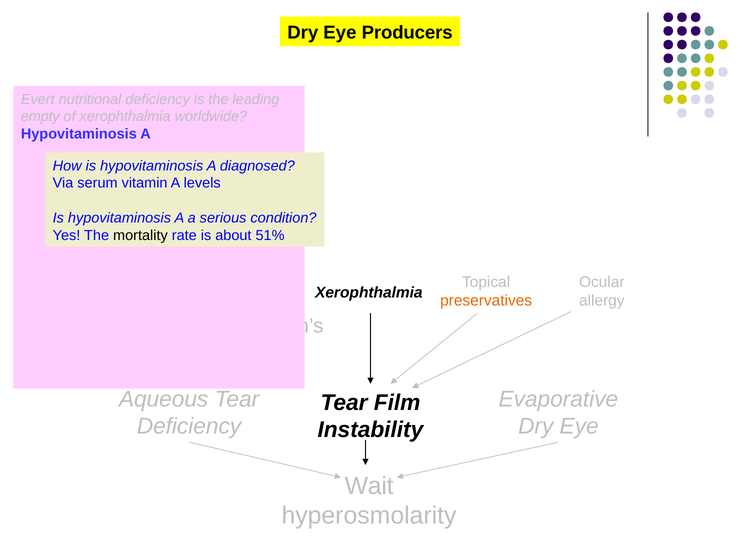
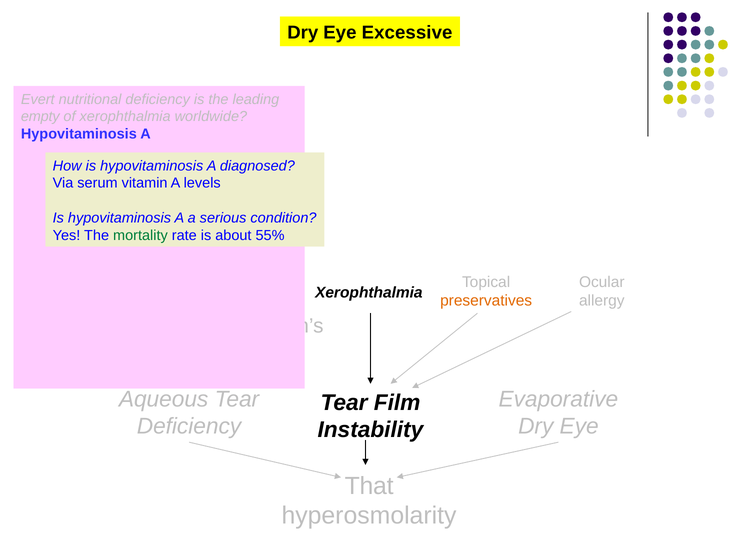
Producers: Producers -> Excessive (407, 33)
mortality colour: black -> green (140, 235)
51%: 51% -> 55% (270, 235)
Wait: Wait -> That (369, 486)
